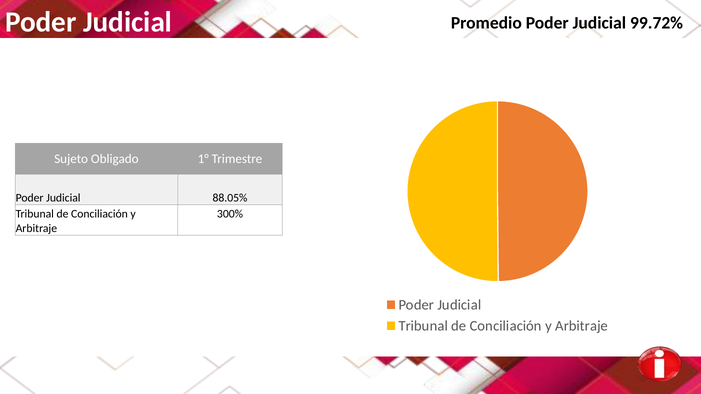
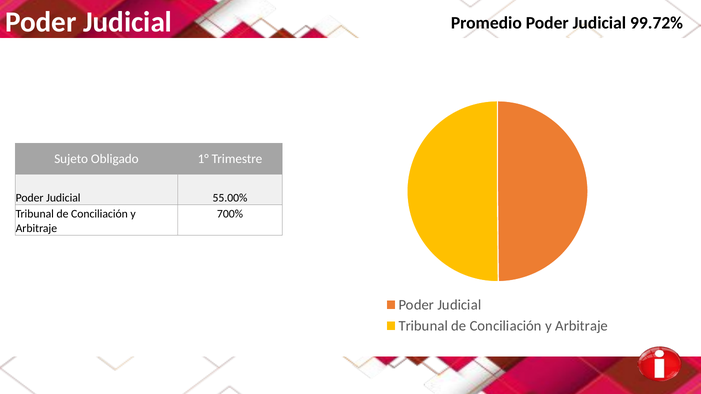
88.05%: 88.05% -> 55.00% (230, 198)
300%: 300% -> 700% (230, 214)
